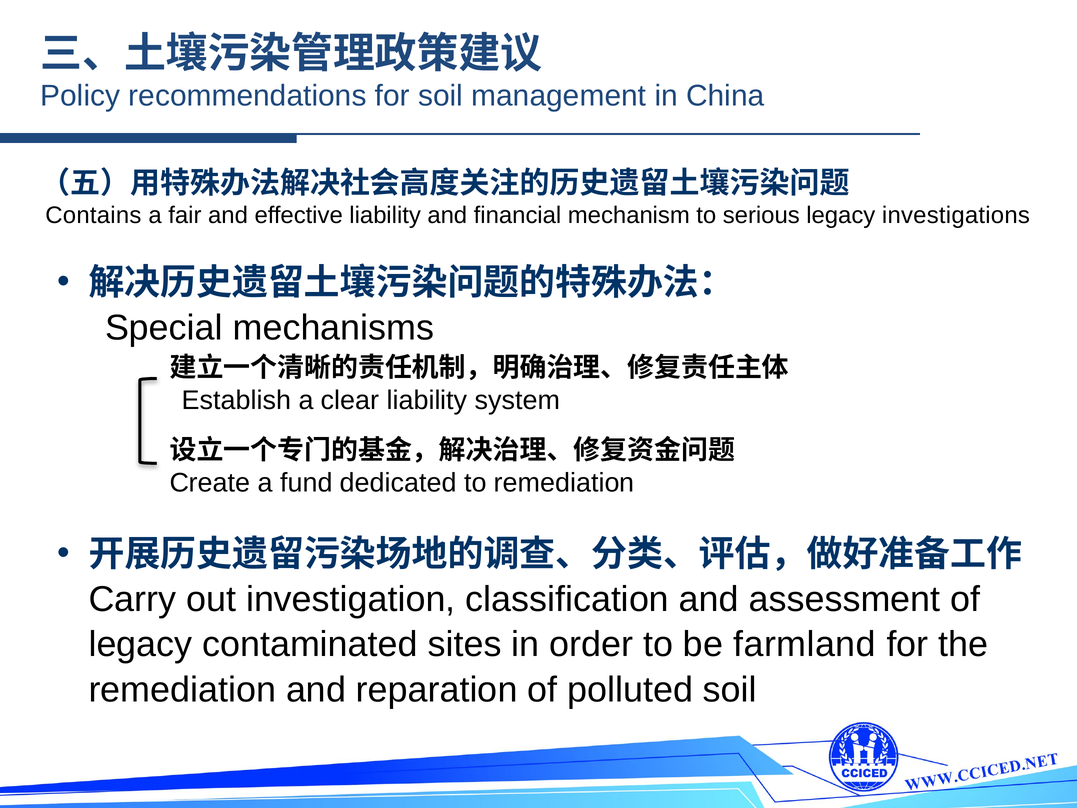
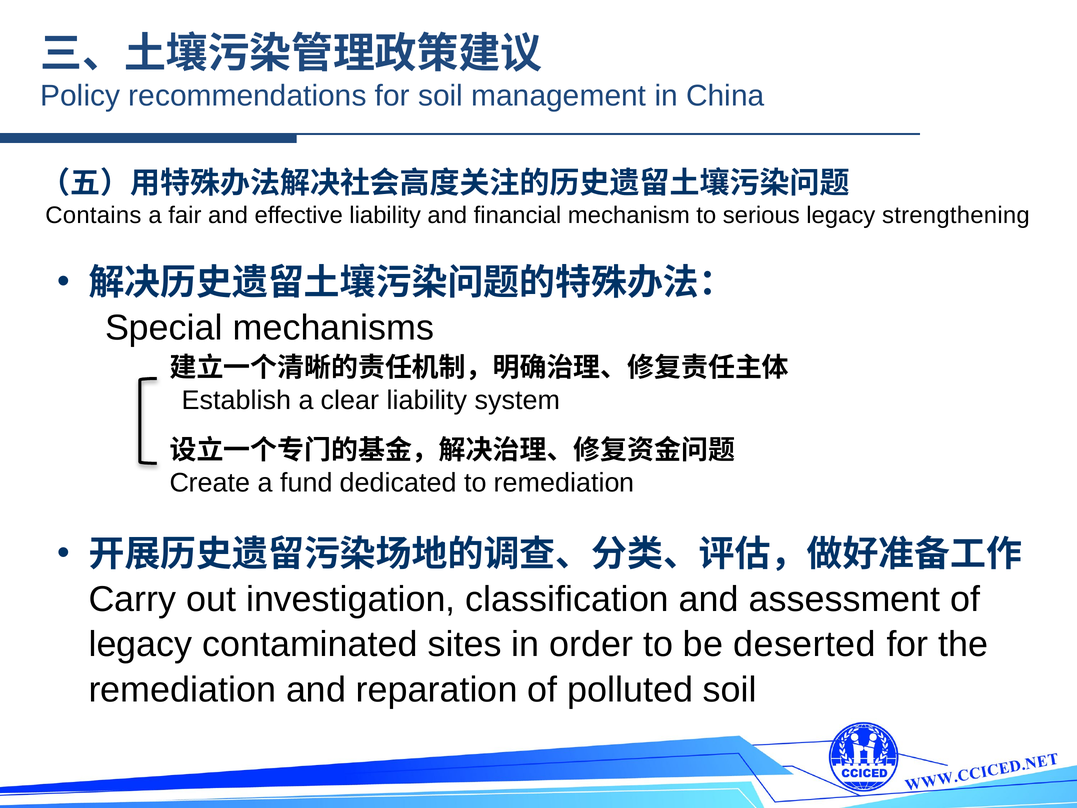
investigations: investigations -> strengthening (956, 215)
farmland: farmland -> deserted (805, 644)
